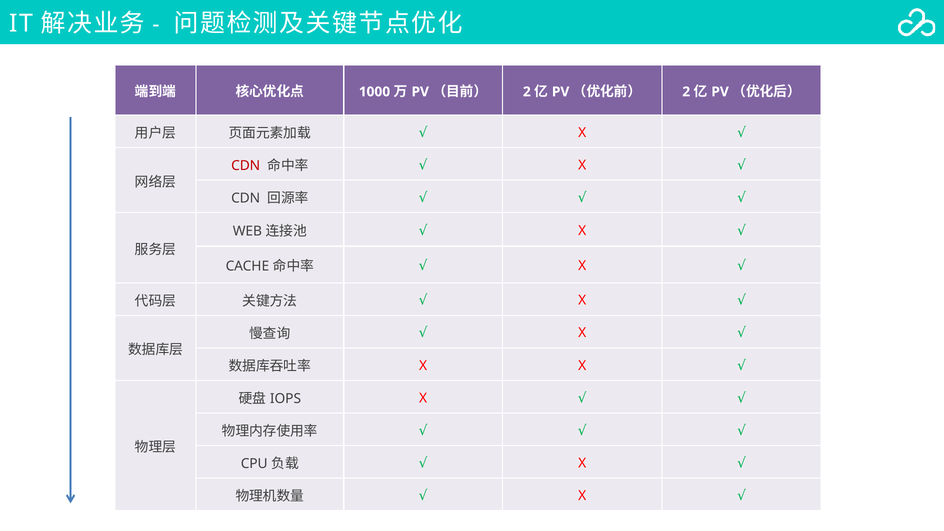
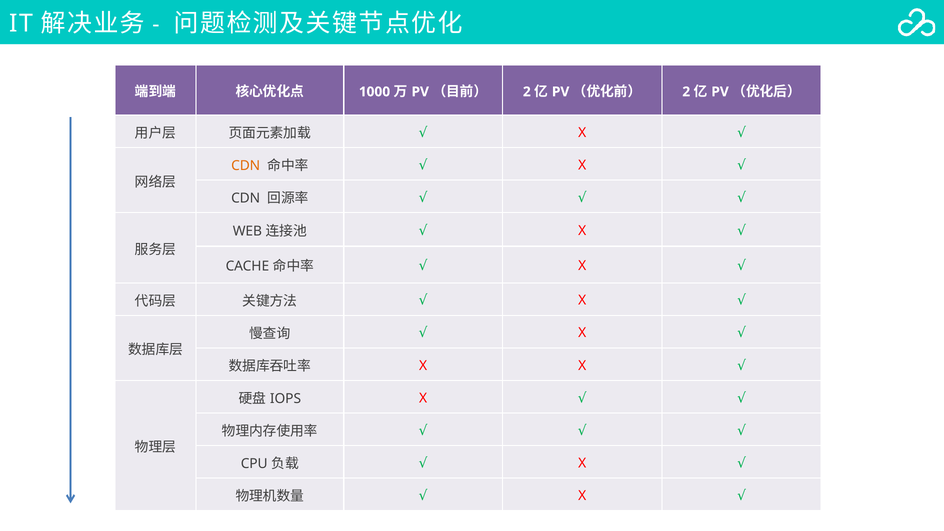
CDN colour: red -> orange (246, 166)
